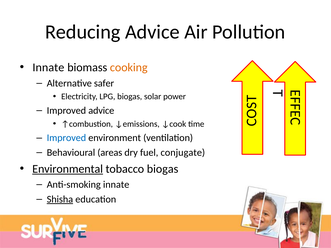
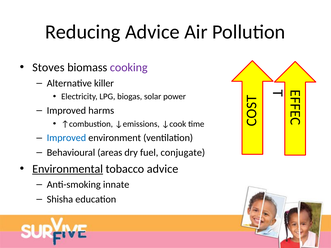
Innate: Innate -> Stoves (48, 68)
cooking colour: orange -> purple (129, 68)
safer: safer -> killer (104, 83)
Improved advice: advice -> harms (101, 111)
tobacco biogas: biogas -> advice (163, 169)
Shisha underline: present -> none (60, 199)
